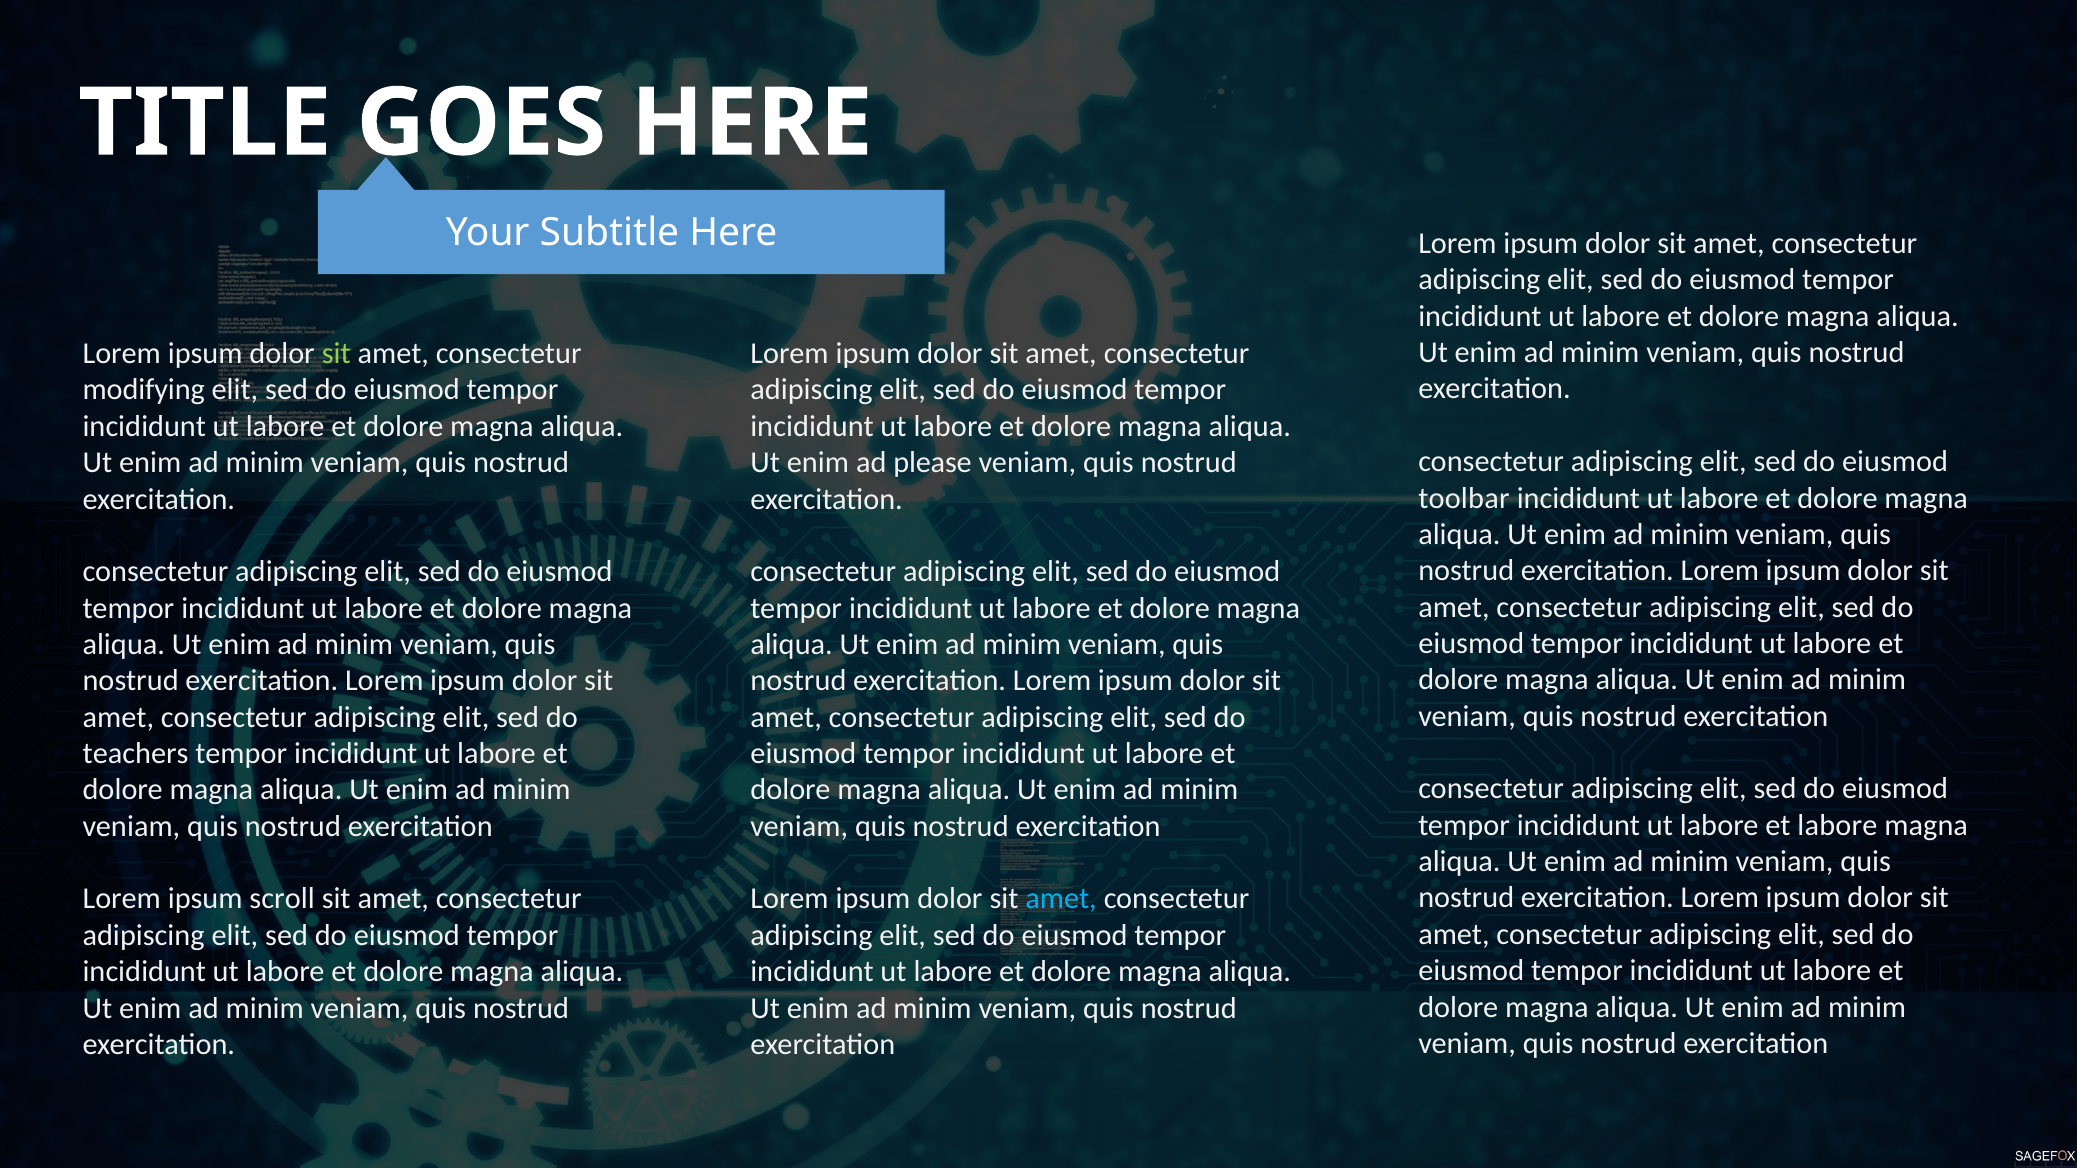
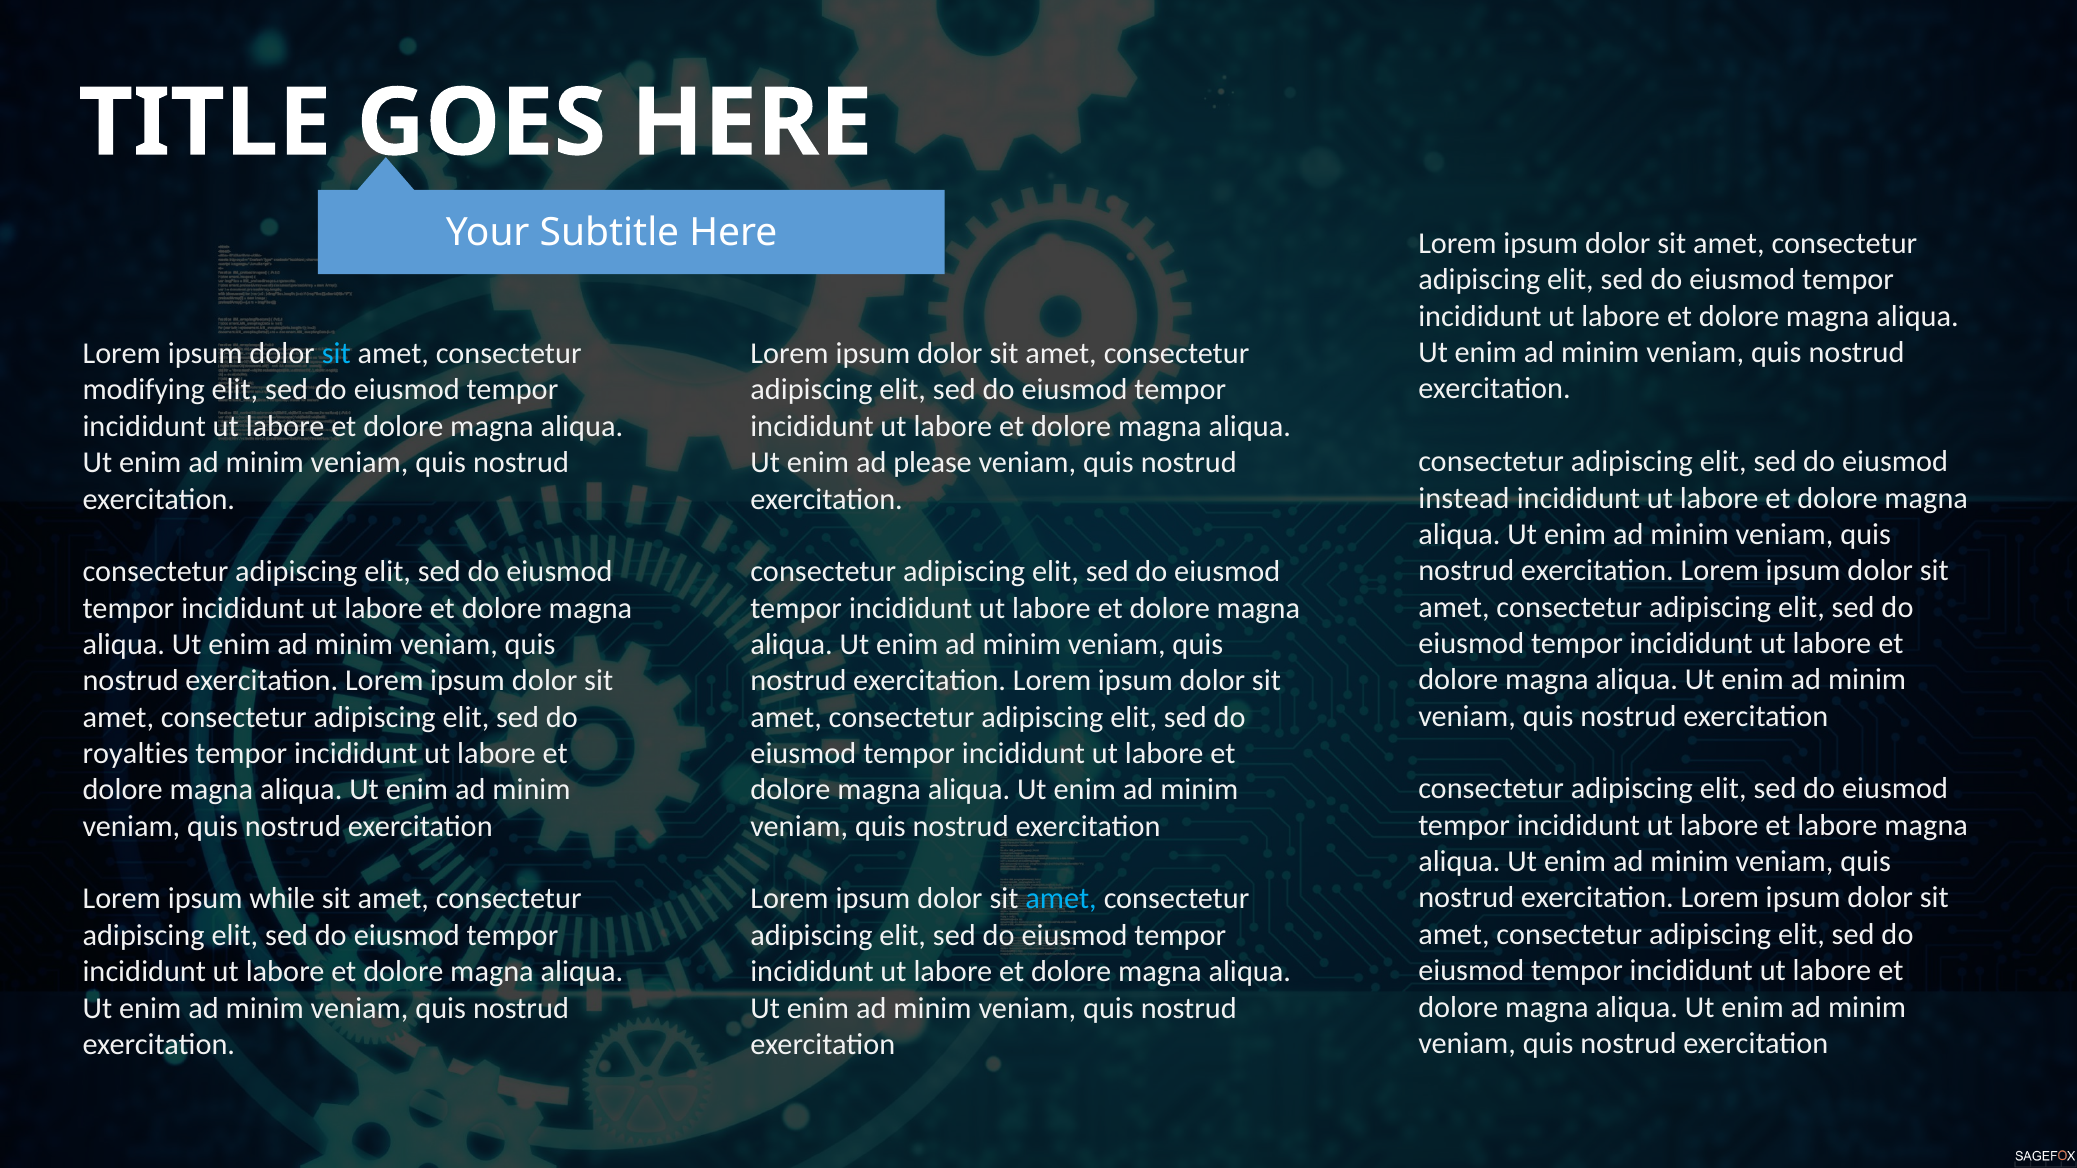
sit colour: light green -> light blue (336, 354)
toolbar: toolbar -> instead (1464, 498)
teachers: teachers -> royalties (136, 754)
scroll: scroll -> while (282, 899)
